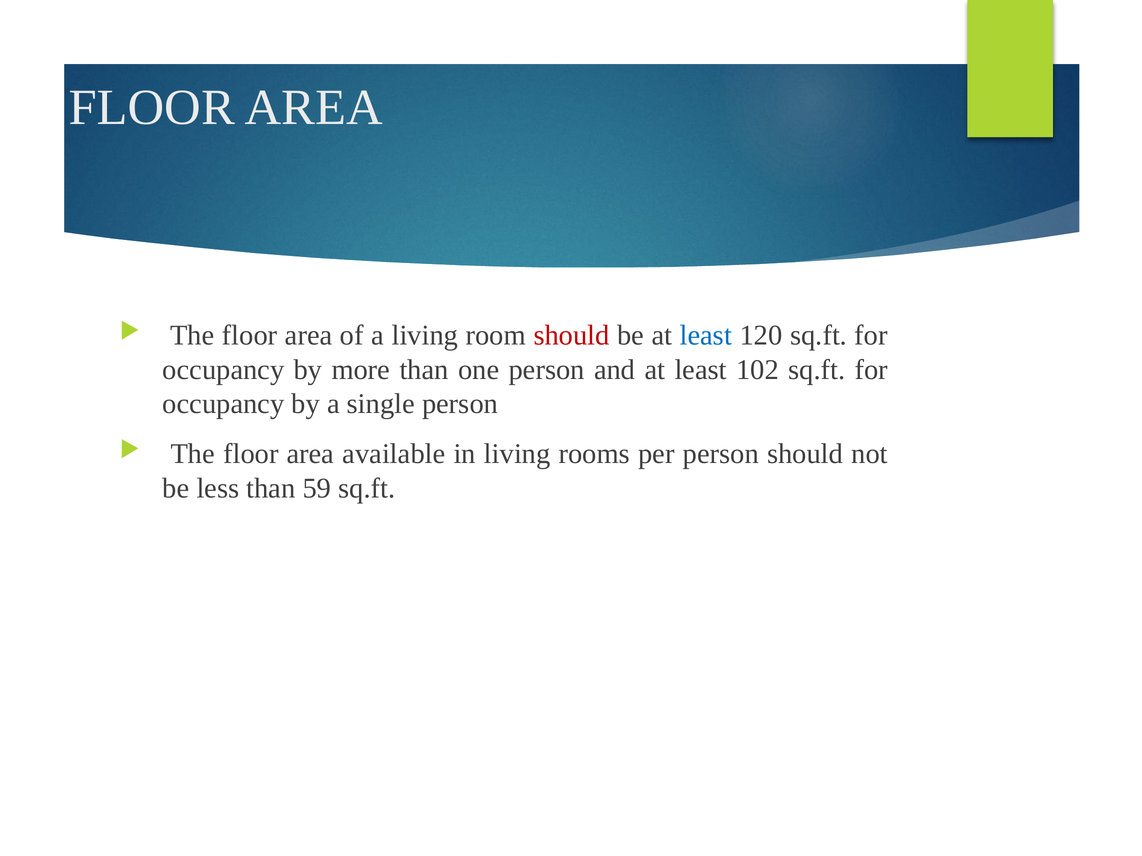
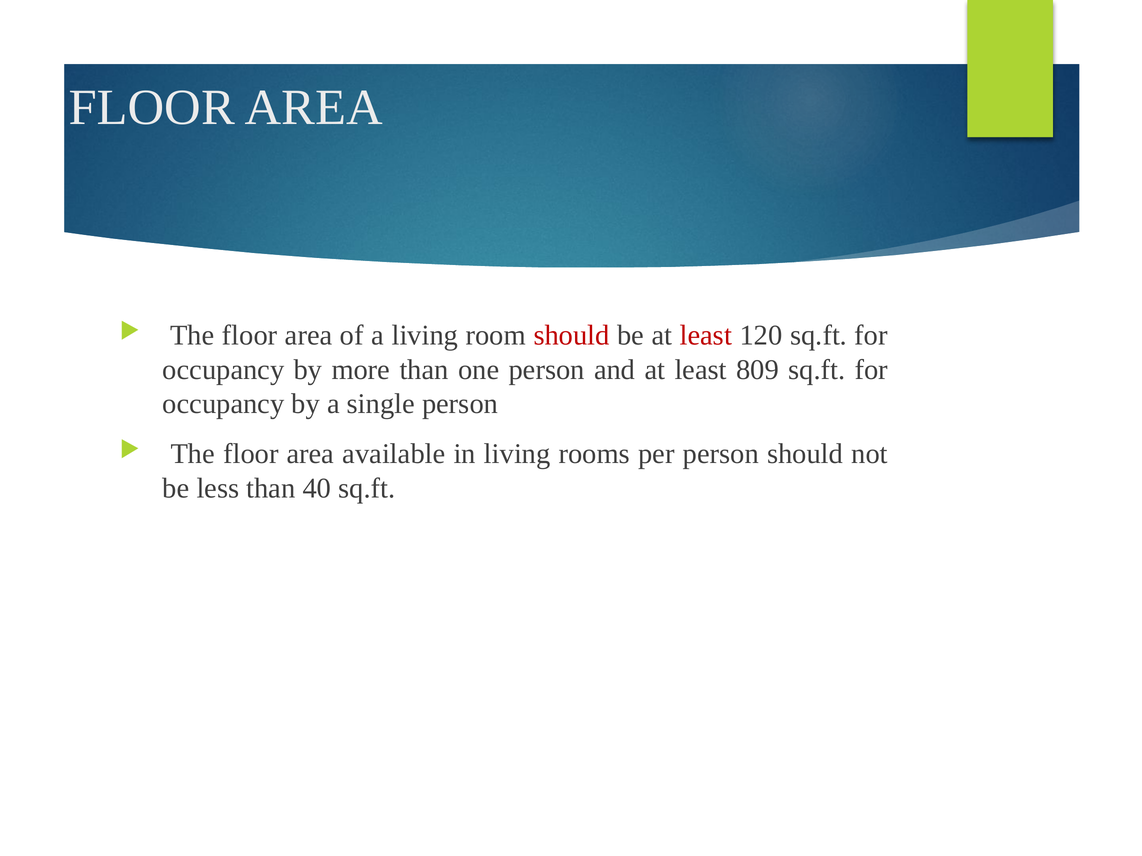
least colour: blue -> red (706, 336)
102: 102 -> 809 (758, 370)
59: 59 -> 40 (317, 489)
